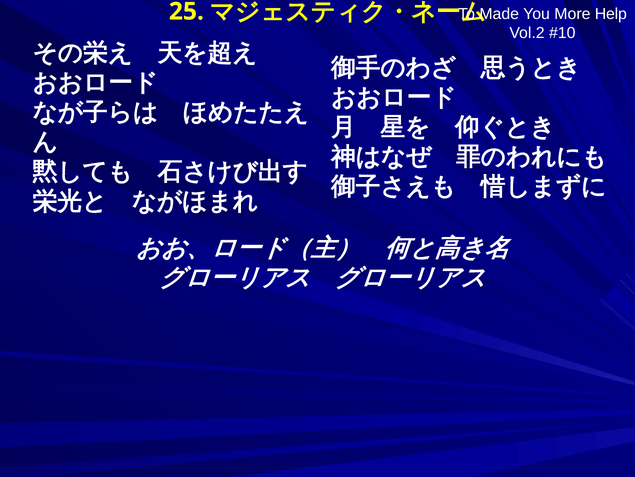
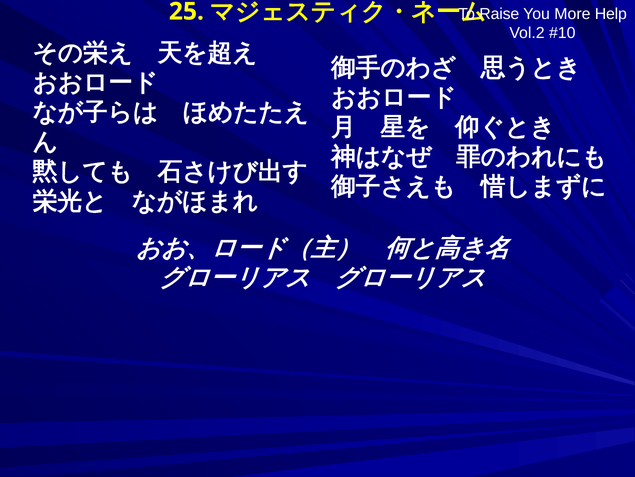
Made: Made -> Raise (499, 14)
